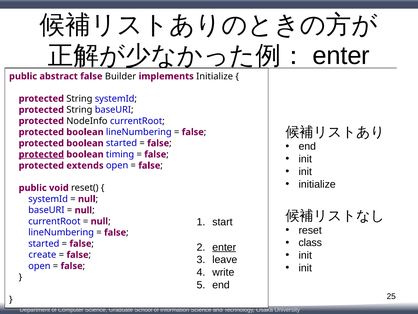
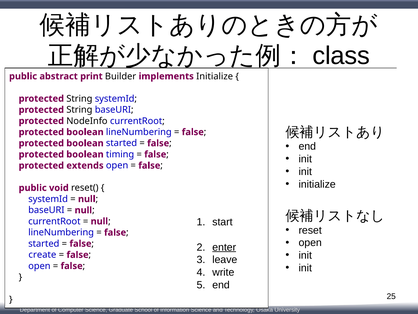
enter: enter -> class (341, 56)
abstract false: false -> print (91, 76)
protected underline: present -> none (41, 154)
class: class -> open (310, 242)
